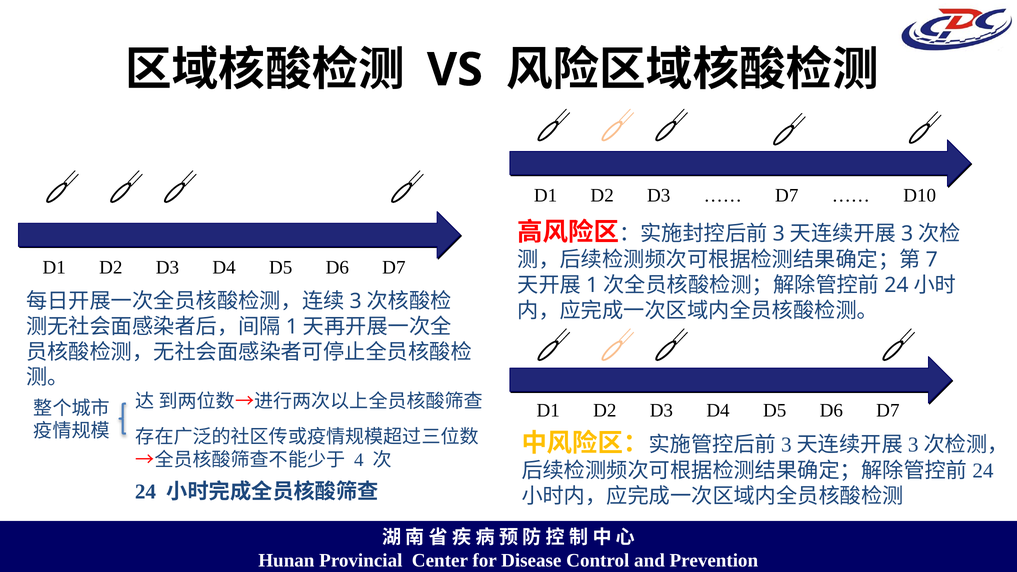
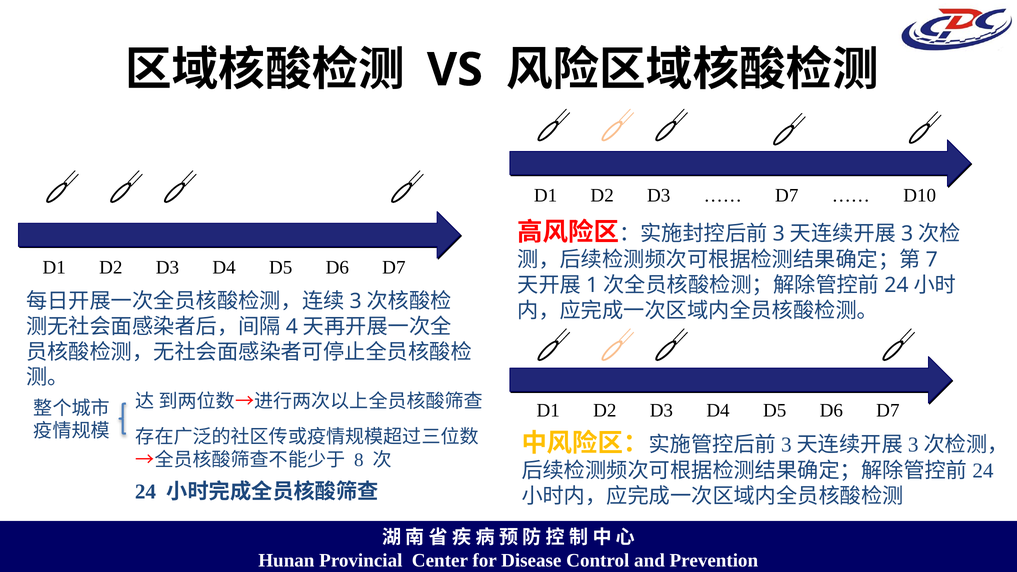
1: 1 -> 4 (292, 327)
4: 4 -> 8 (359, 460)
